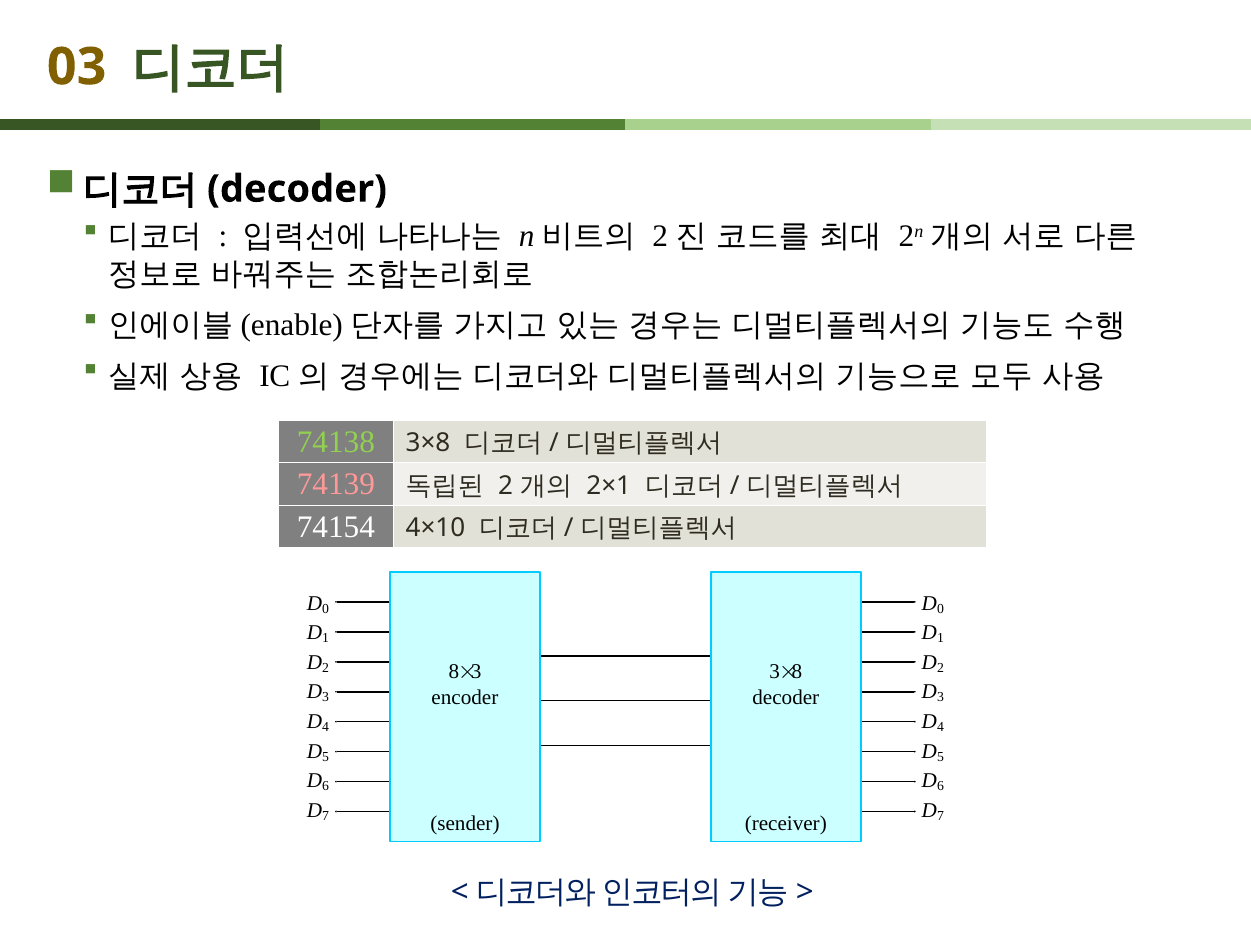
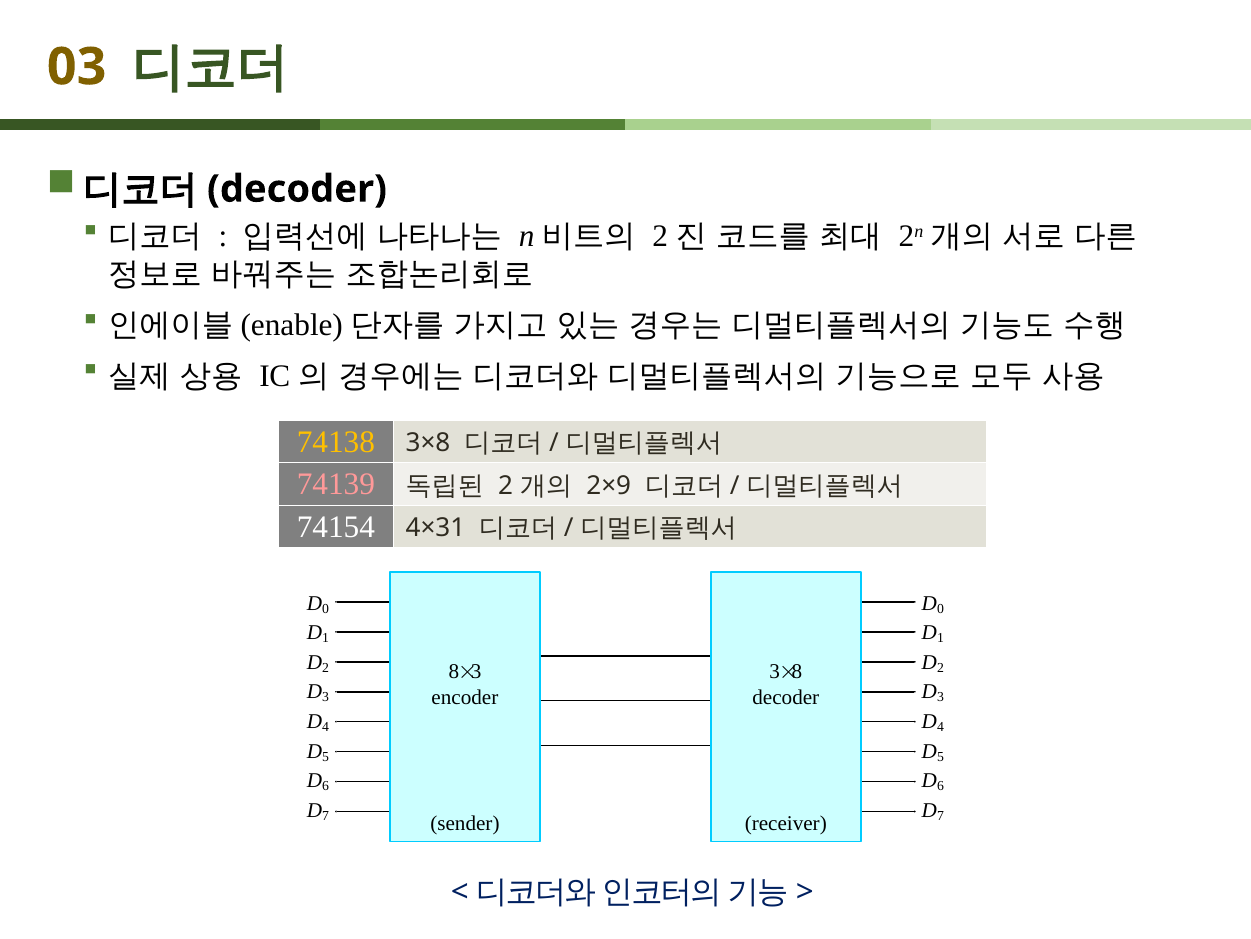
74138 colour: light green -> yellow (336, 441)
2×1: 2×1 -> 2×9 (609, 485)
4×10: 4×10 -> 4×31 (435, 528)
